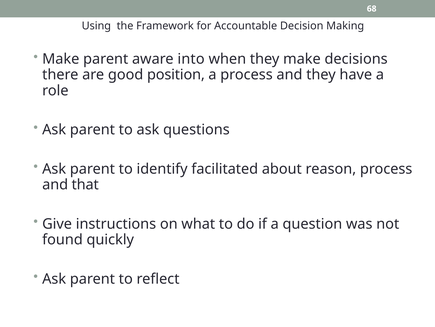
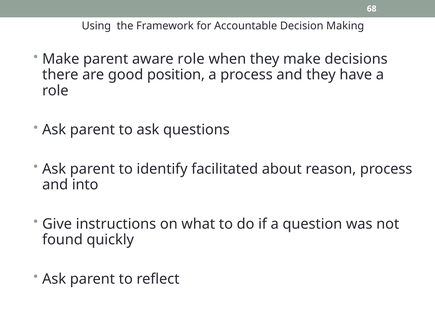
aware into: into -> role (191, 59)
that: that -> into (85, 184)
